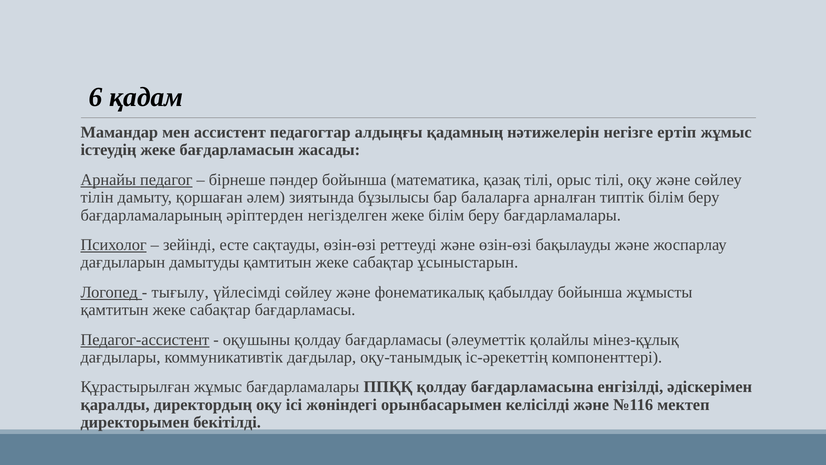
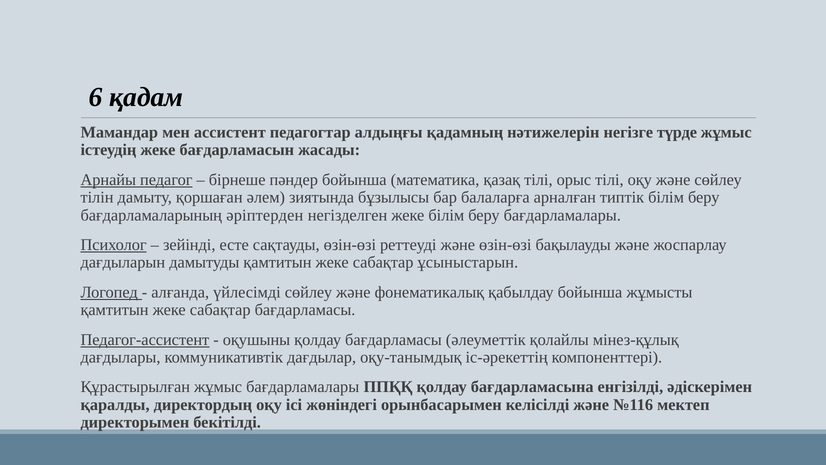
ертіп: ертіп -> түрде (677, 132)
тығылу: тығылу -> алғанда (180, 292)
